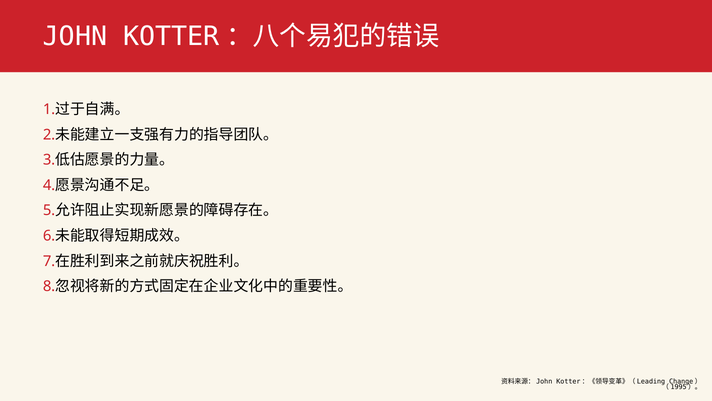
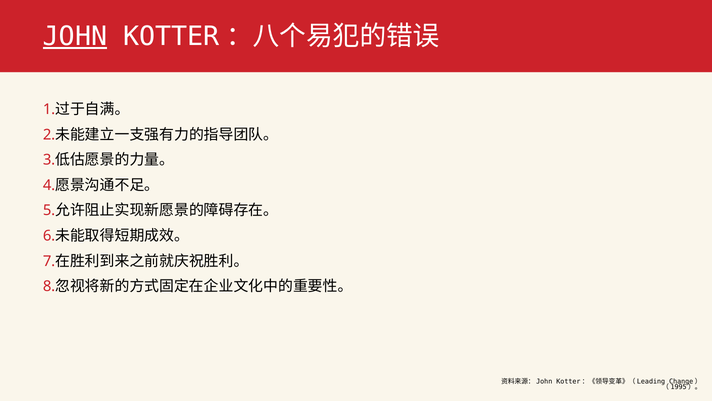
JOHN underline: none -> present (75, 36)
